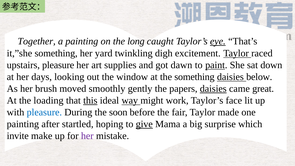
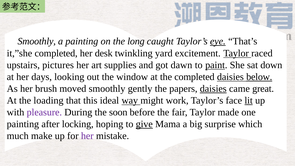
Together: Together -> Smoothly (37, 41)
it,”she something: something -> completed (56, 53)
yard: yard -> desk (104, 53)
digh: digh -> yard (164, 53)
upstairs pleasure: pleasure -> pictures (58, 65)
the something: something -> completed (194, 77)
below underline: none -> present (259, 77)
this underline: present -> none (90, 100)
lit underline: none -> present (249, 100)
pleasure colour: blue -> purple (44, 112)
startled: startled -> locking (78, 124)
invite: invite -> much (18, 136)
